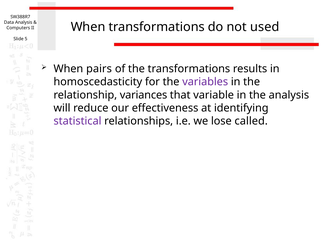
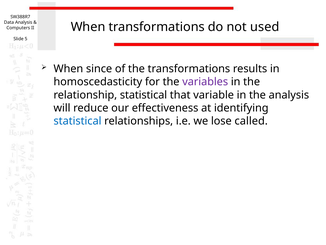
pairs: pairs -> since (99, 69)
relationship variances: variances -> statistical (144, 95)
statistical colour: purple -> blue (77, 121)
